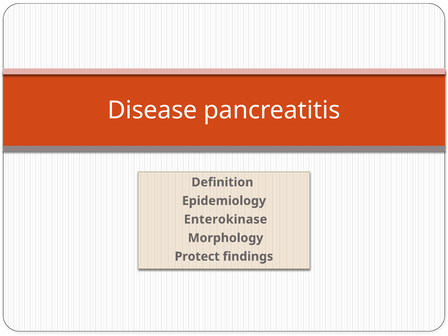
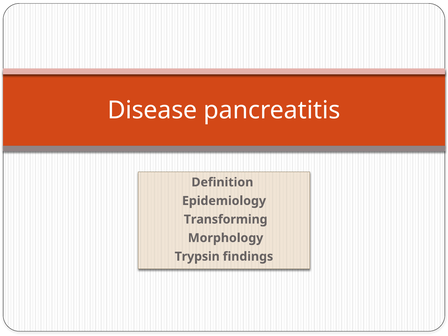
Enterokinase: Enterokinase -> Transforming (226, 219)
Protect: Protect -> Trypsin (197, 257)
